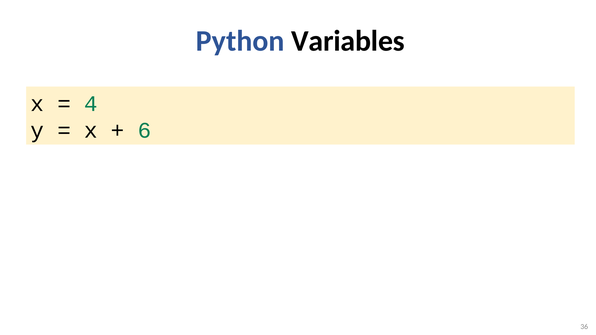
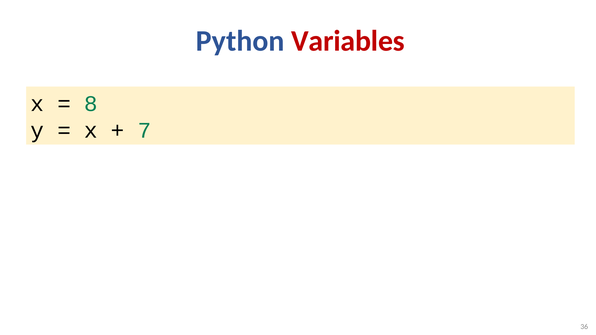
Variables colour: black -> red (348, 41)
4: 4 -> 8 (91, 104)
6: 6 -> 7 (144, 131)
